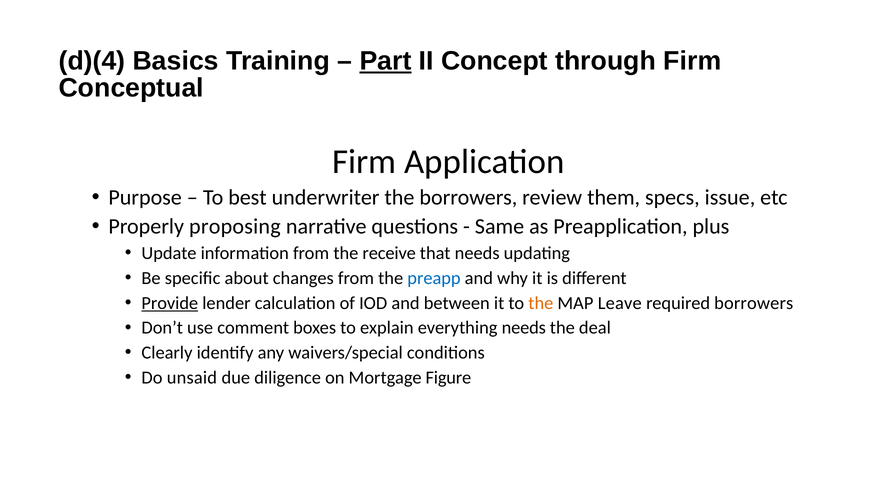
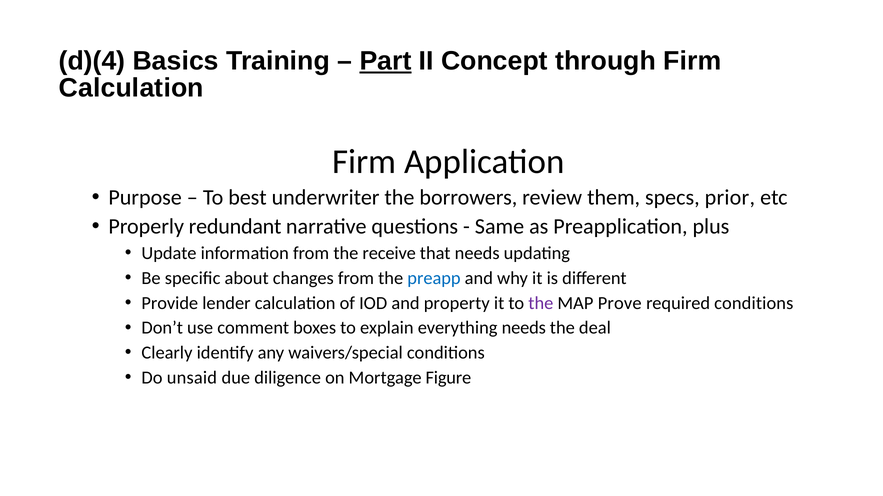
Conceptual: Conceptual -> Calculation (131, 88)
issue: issue -> prior (730, 198)
proposing: proposing -> redundant (235, 227)
Provide underline: present -> none (170, 303)
between: between -> property (457, 303)
the colour: orange -> purple (541, 303)
Leave: Leave -> Prove (620, 303)
required borrowers: borrowers -> conditions (754, 303)
